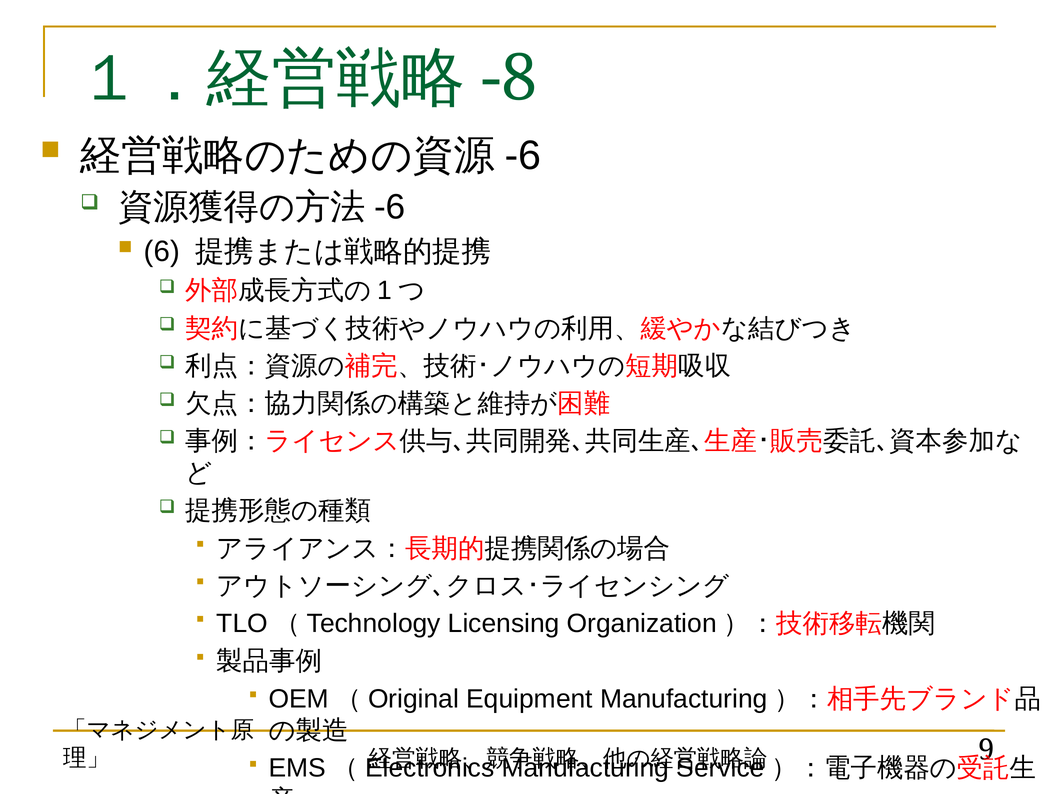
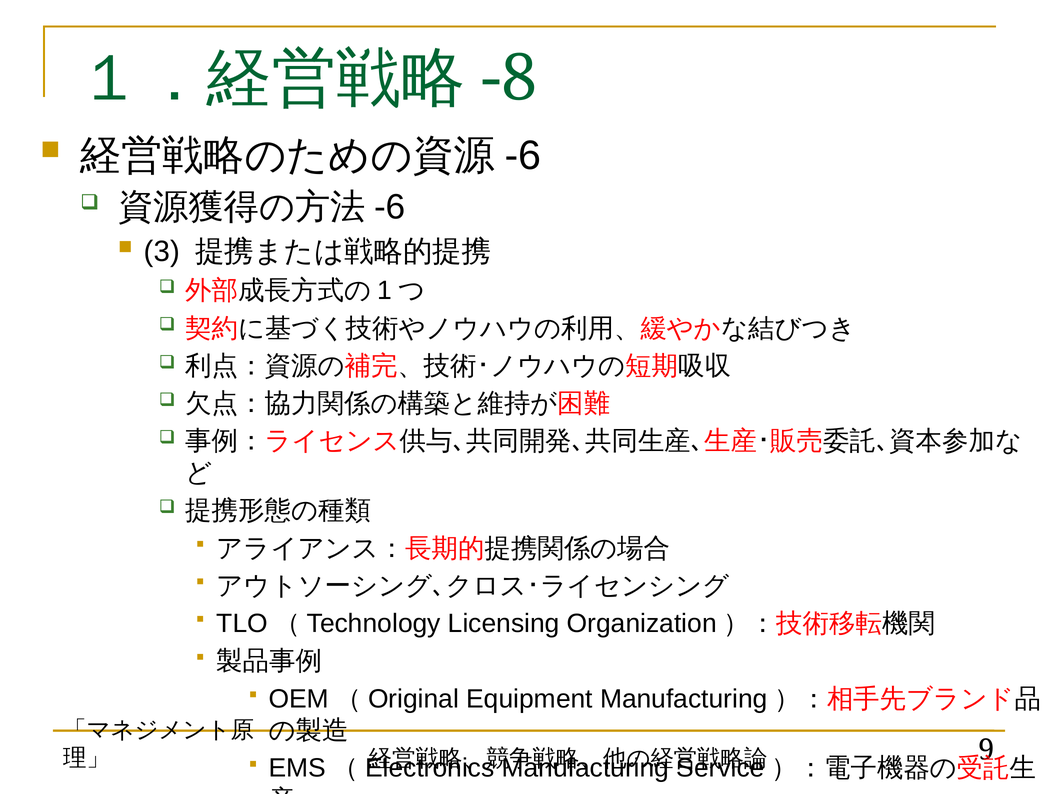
6: 6 -> 3 (162, 251)
